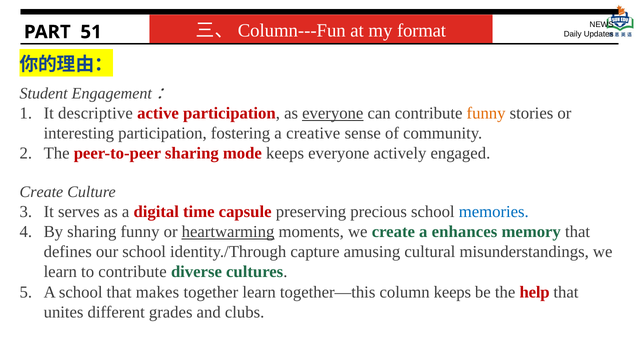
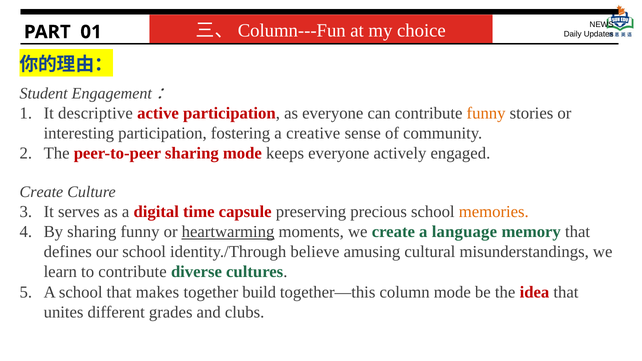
format: format -> choice (421, 31)
51: 51 -> 01 (91, 32)
everyone underline: present -> none (333, 113)
memories colour: blue -> orange (494, 212)
enhances: enhances -> language (464, 232)
capture: capture -> believe (315, 252)
together learn: learn -> build (259, 292)
column keeps: keeps -> mode (452, 292)
help: help -> idea (535, 292)
